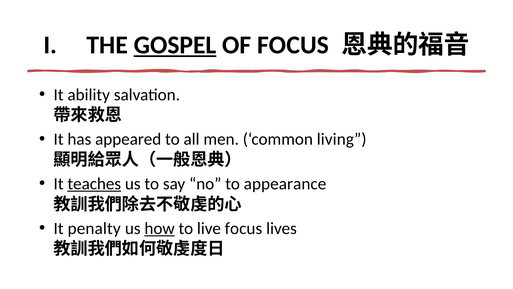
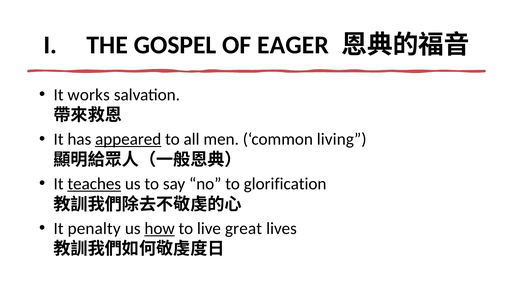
GOSPEL underline: present -> none (175, 45)
OF FOCUS: FOCUS -> EAGER (293, 45)
ability: ability -> works (89, 95)
appeared underline: none -> present (128, 139)
appearance: appearance -> glorification (285, 184)
live focus: focus -> great (243, 228)
